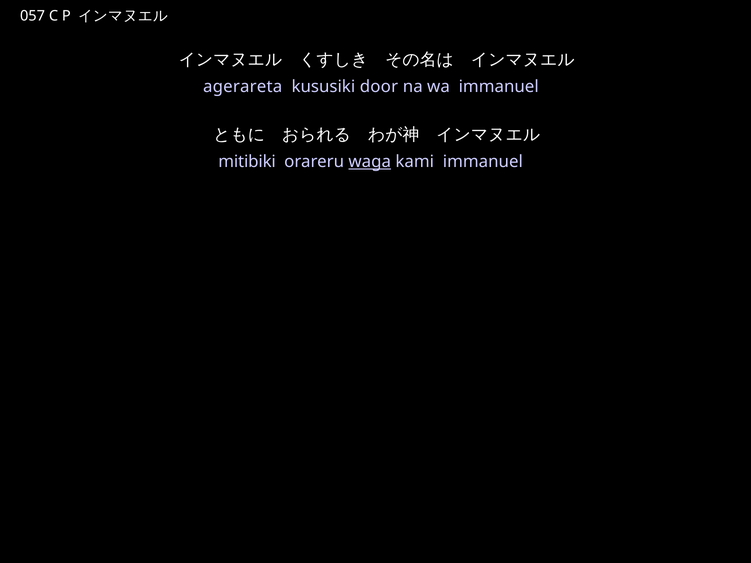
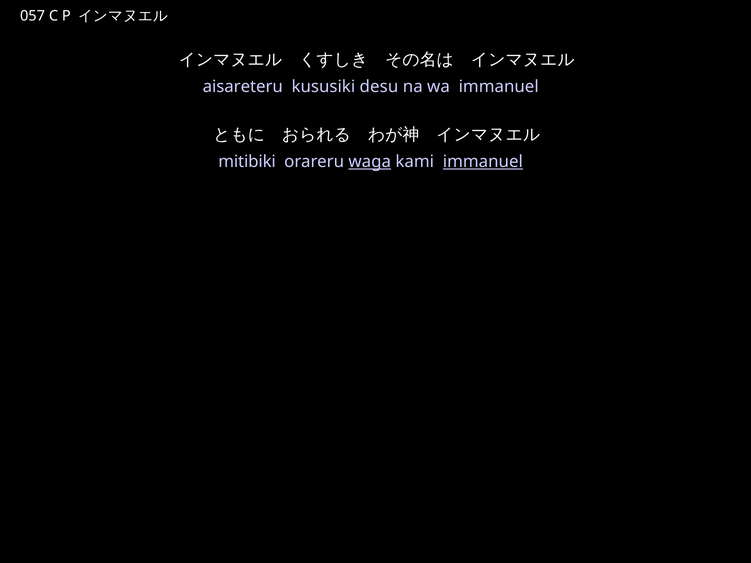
agerareta: agerareta -> aisareteru (243, 87)
door: door -> desu (379, 87)
immanuel underline: none -> present (483, 162)
